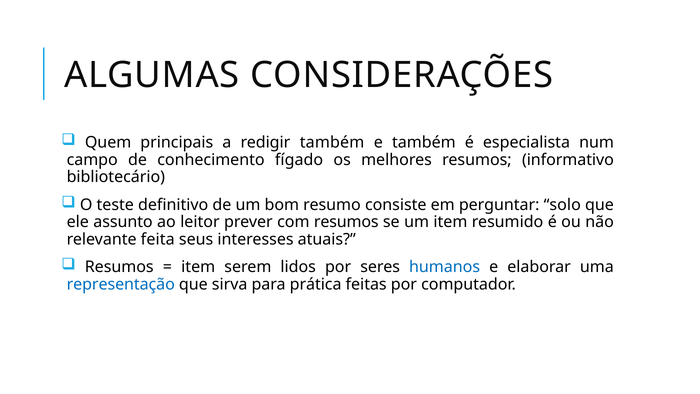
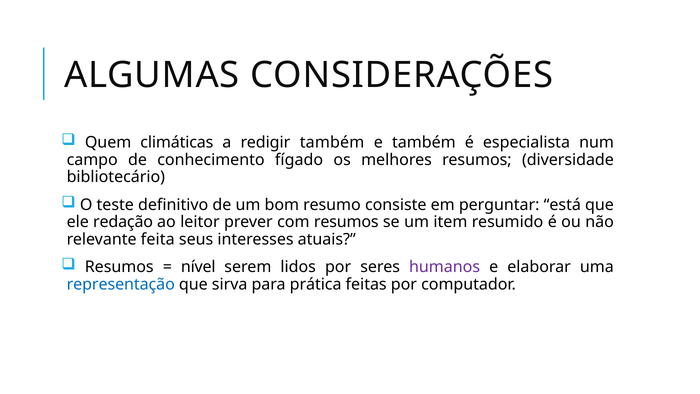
principais: principais -> climáticas (177, 142)
informativo: informativo -> diversidade (568, 160)
solo: solo -> está (562, 205)
assunto: assunto -> redação (123, 222)
item: item -> nível (198, 267)
humanos colour: blue -> purple (445, 267)
